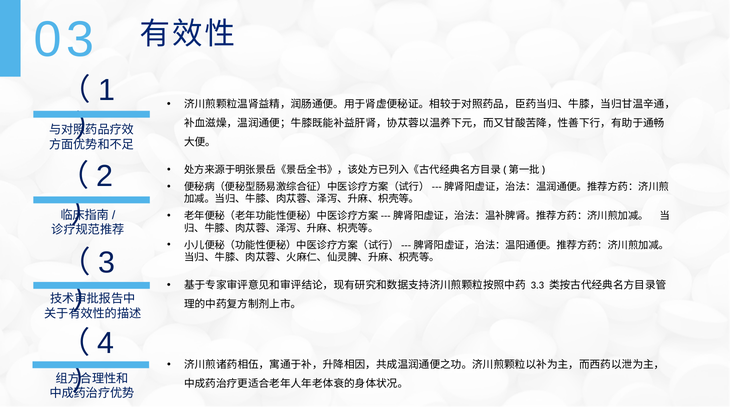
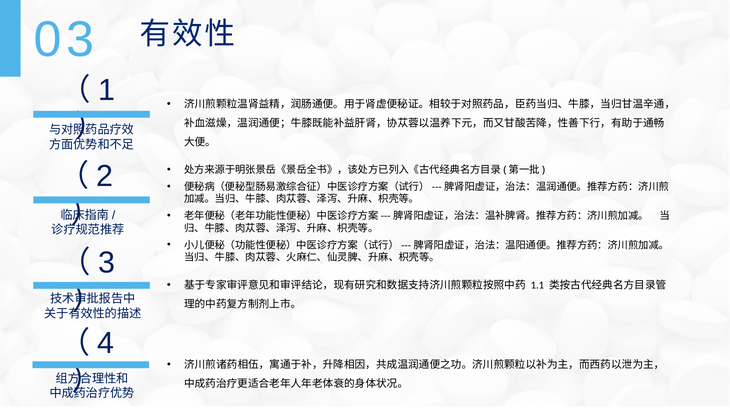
3.3: 3.3 -> 1.1 (537, 285)
